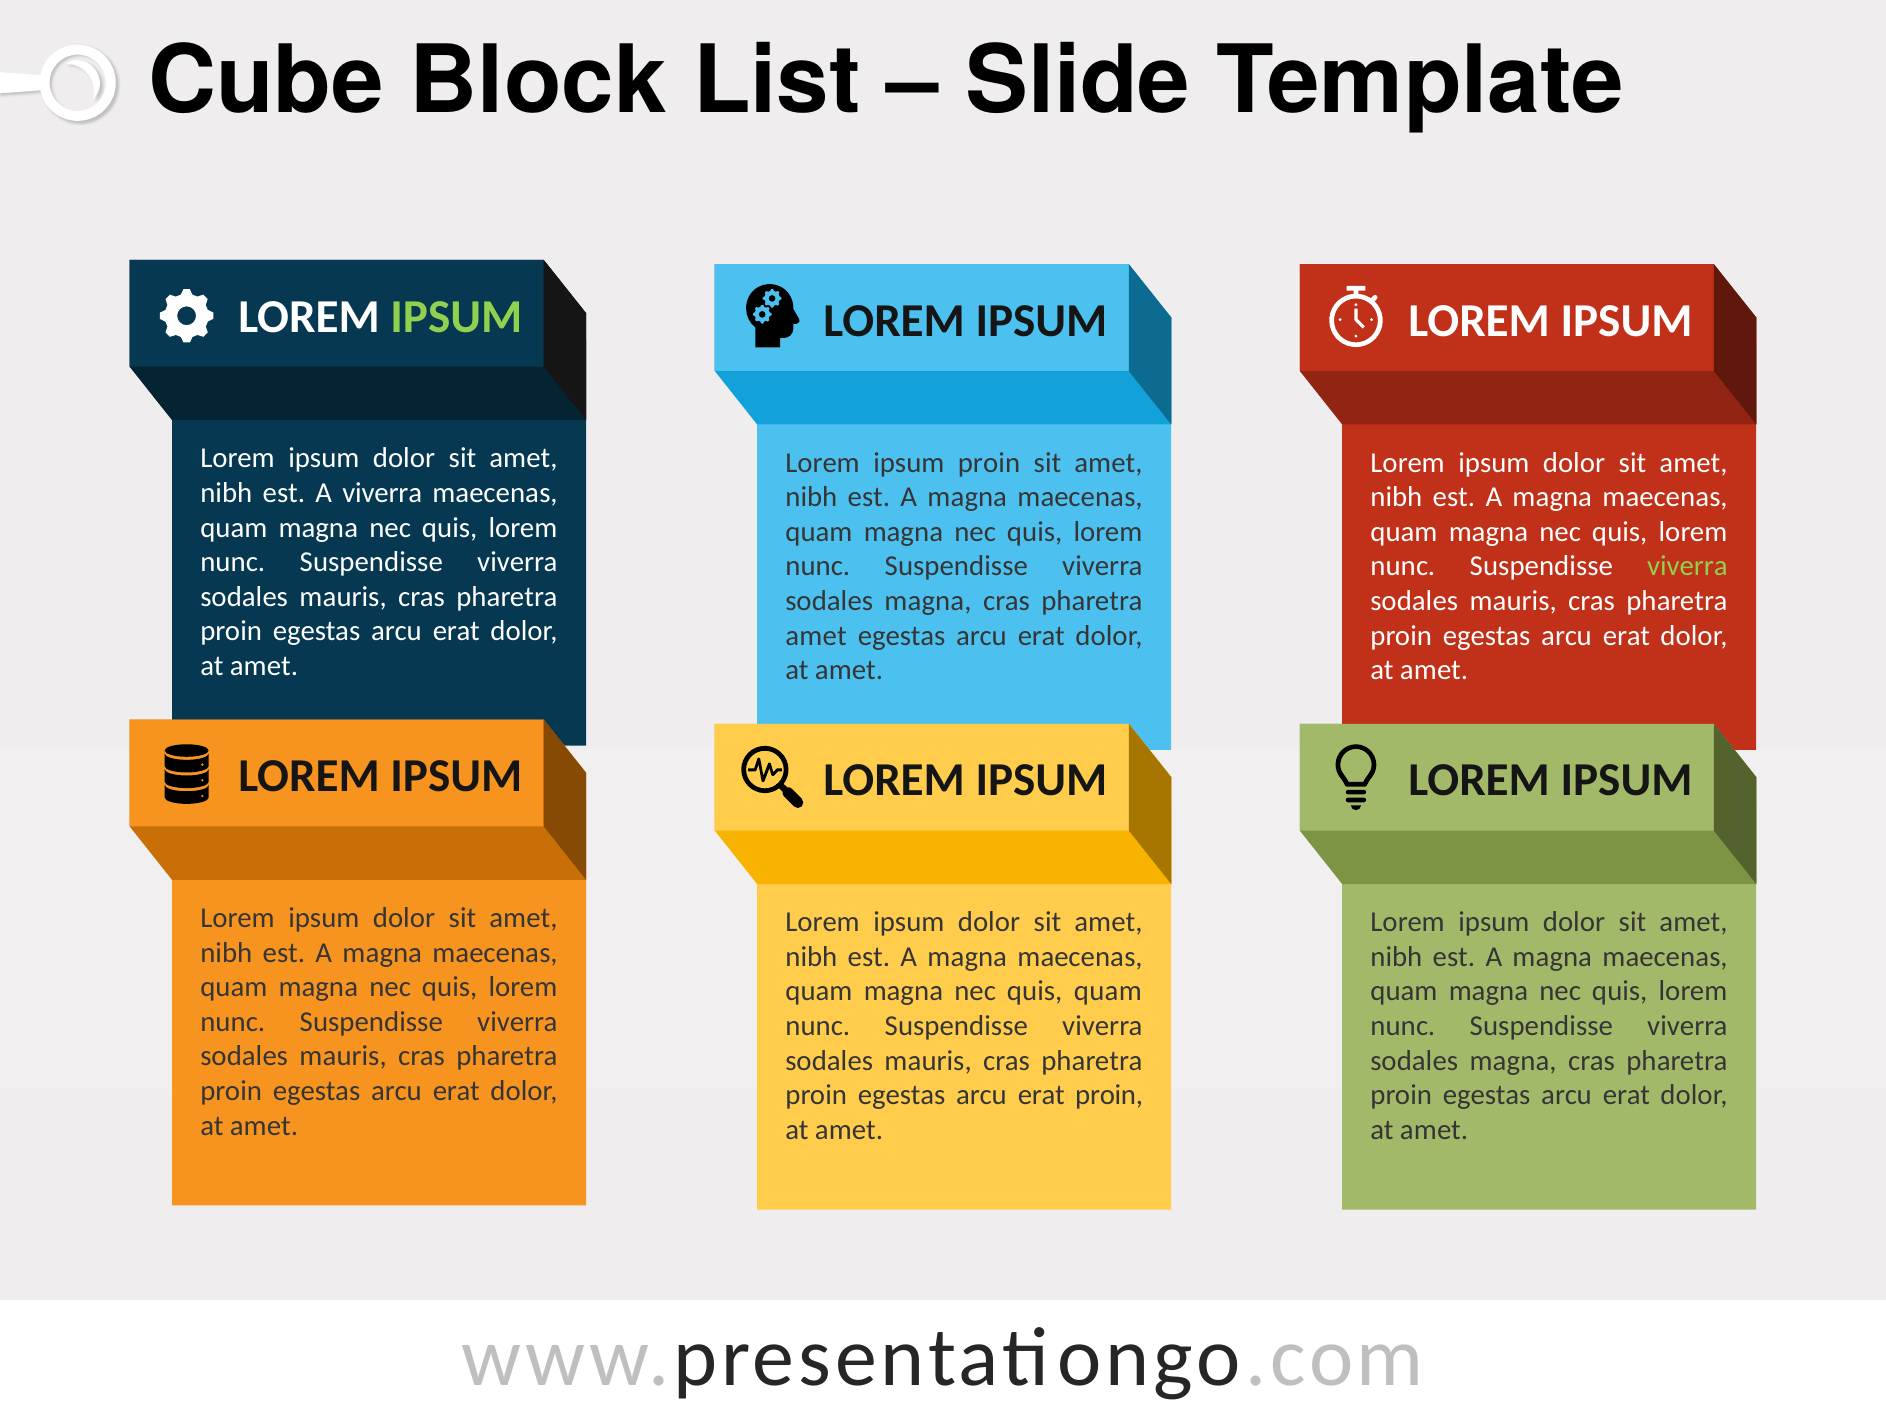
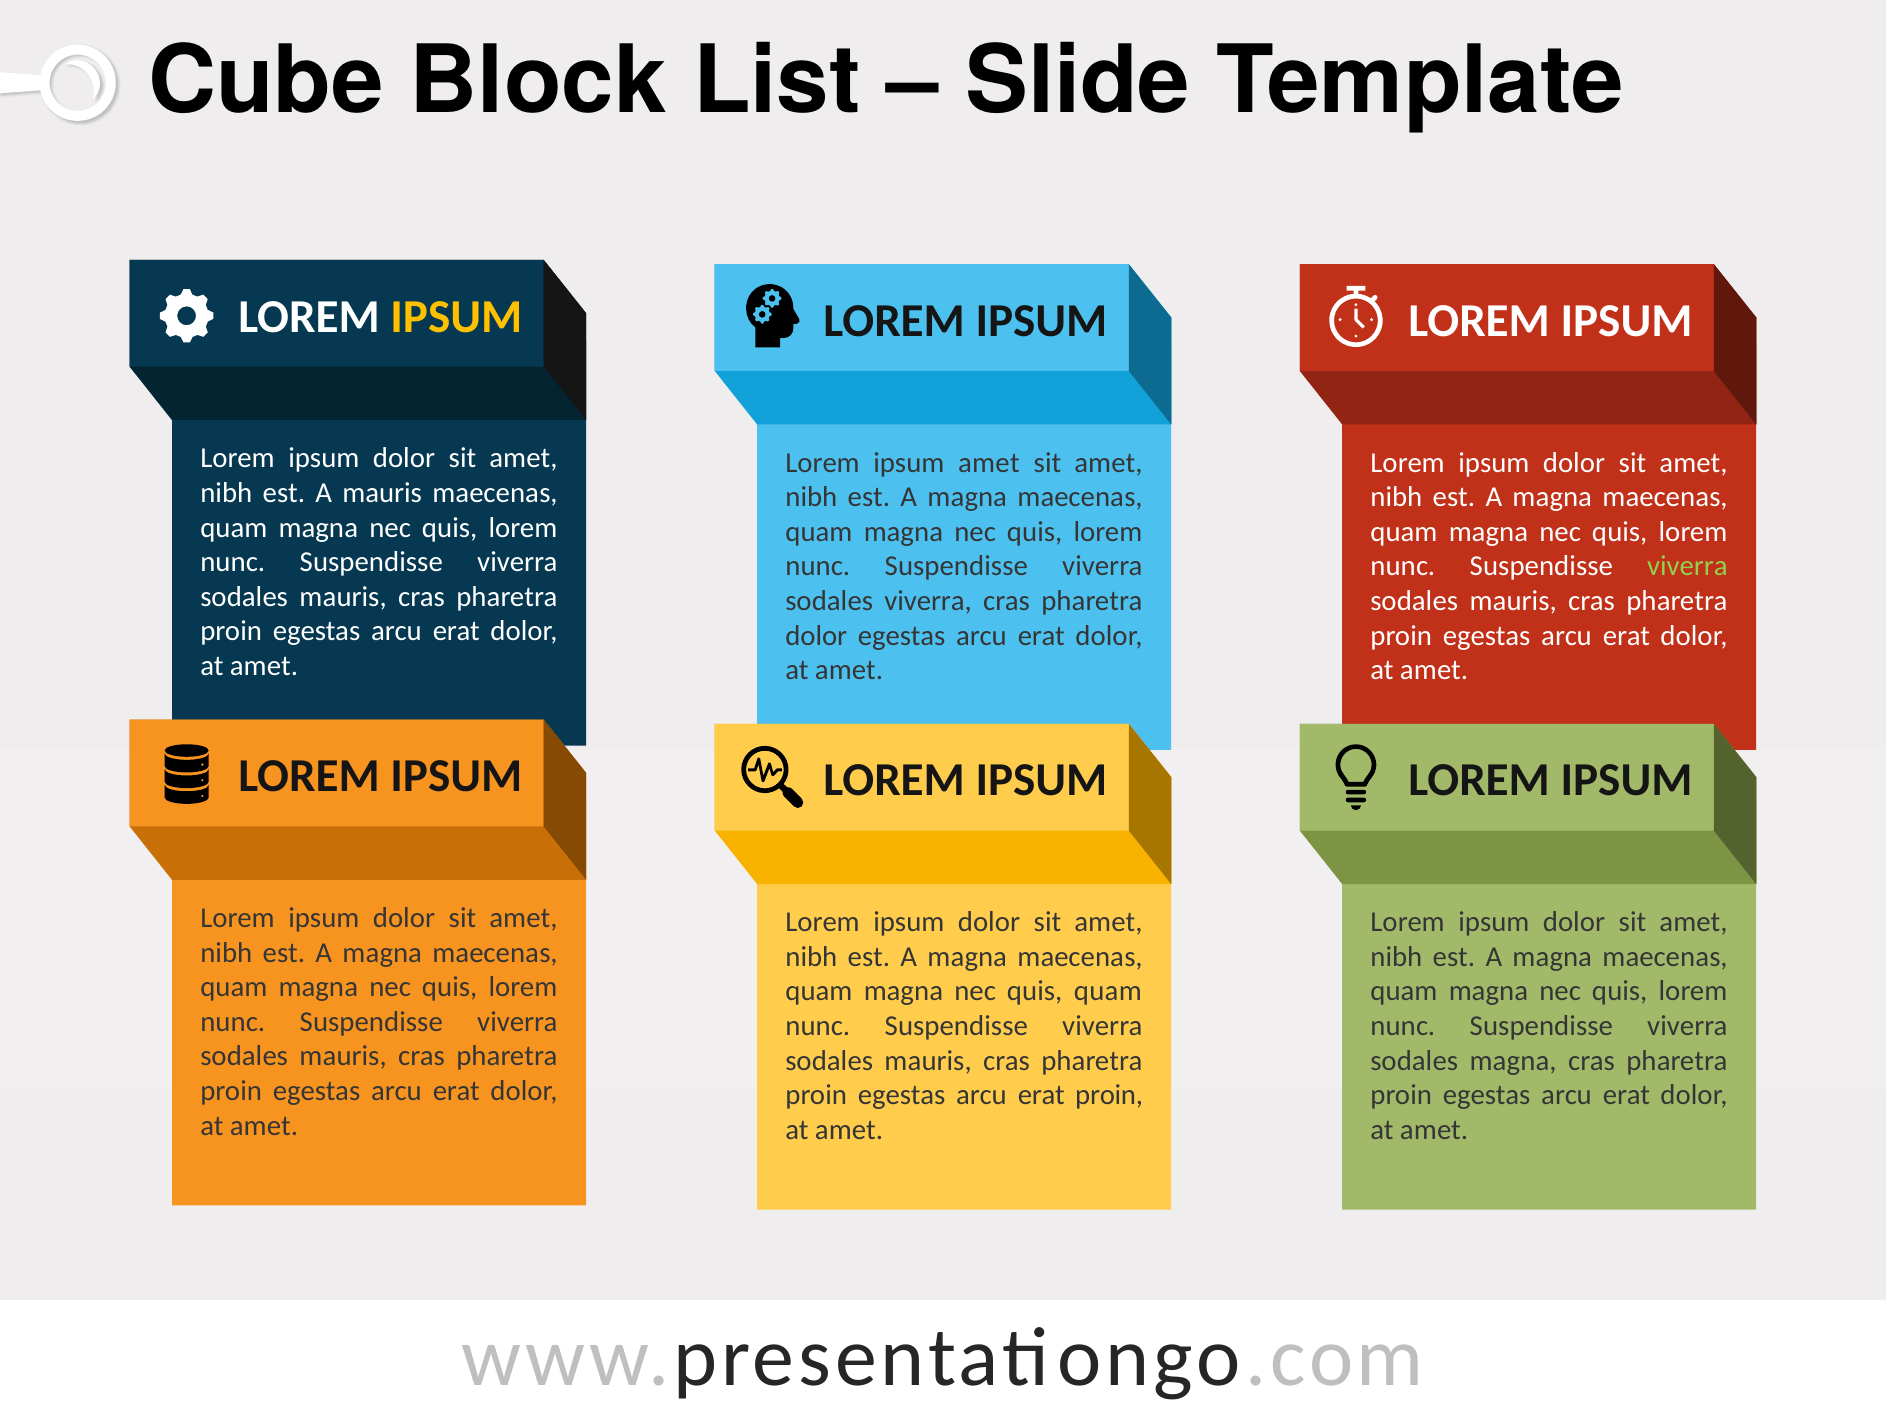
IPSUM colour: light green -> yellow (456, 317)
ipsum proin: proin -> amet (989, 463)
A viverra: viverra -> mauris (382, 493)
magna: magna -> viverra (928, 601)
amet: amet -> dolor (816, 636)
